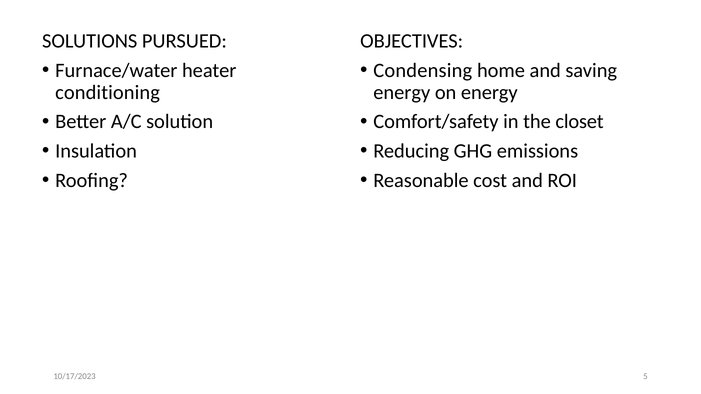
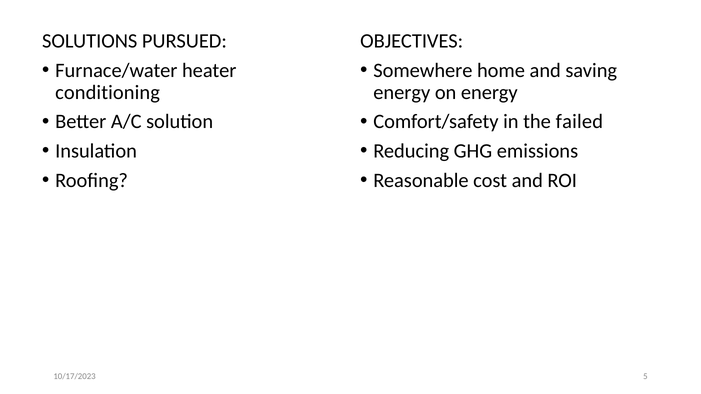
Condensing: Condensing -> Somewhere (423, 70)
closet: closet -> failed (579, 122)
